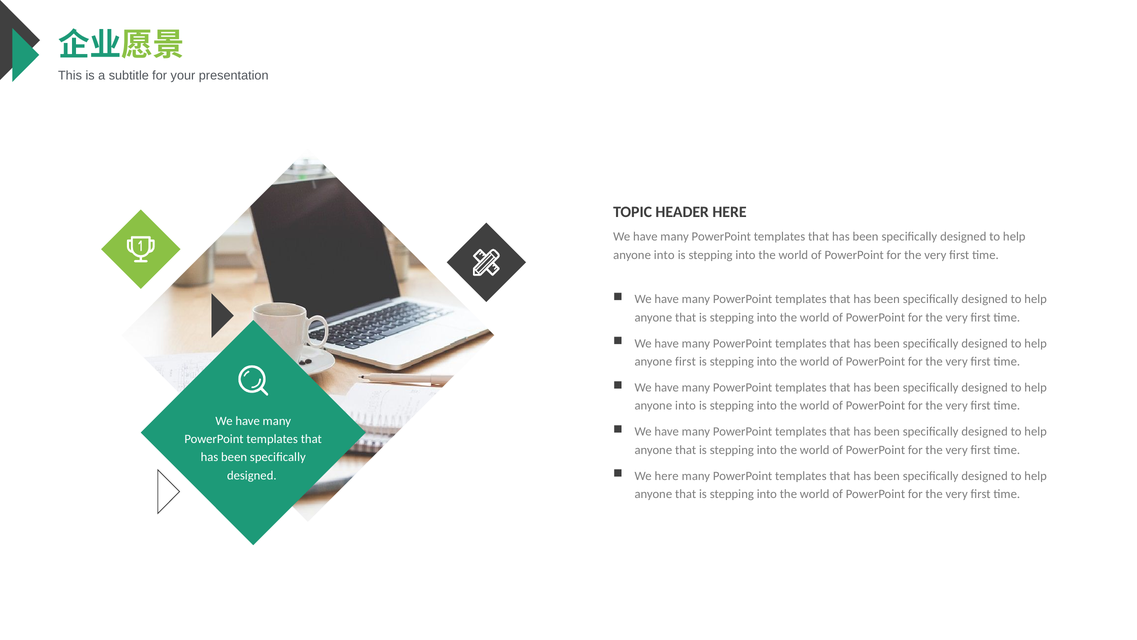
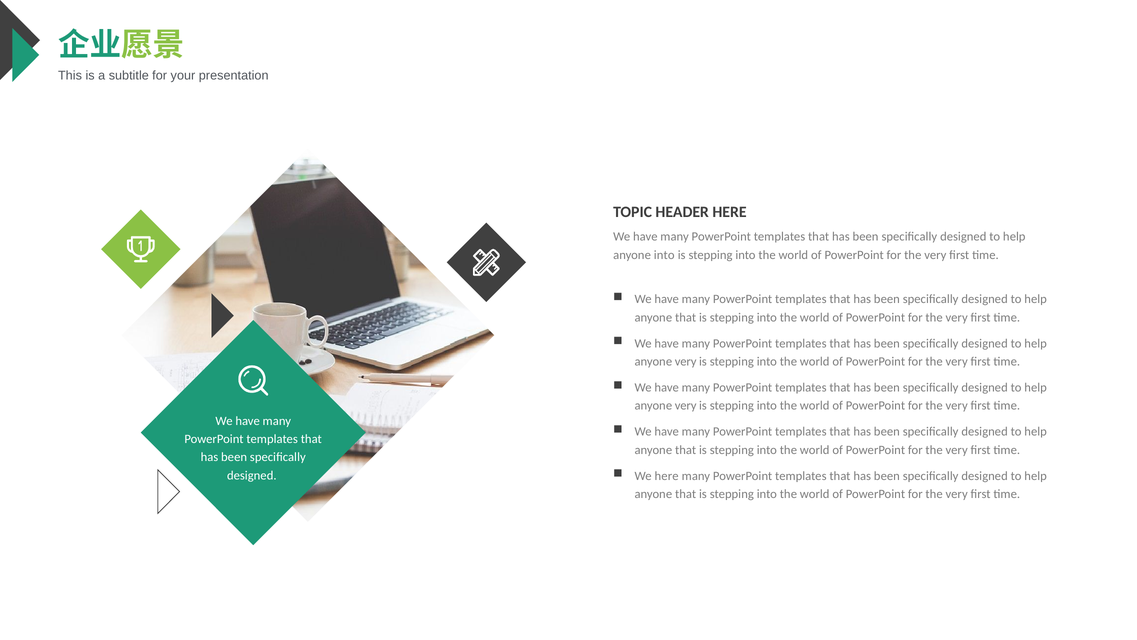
first: first -> very (686, 361)
into: into -> very (686, 405)
